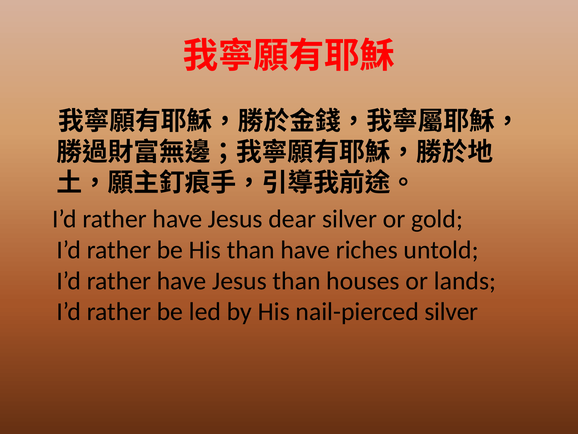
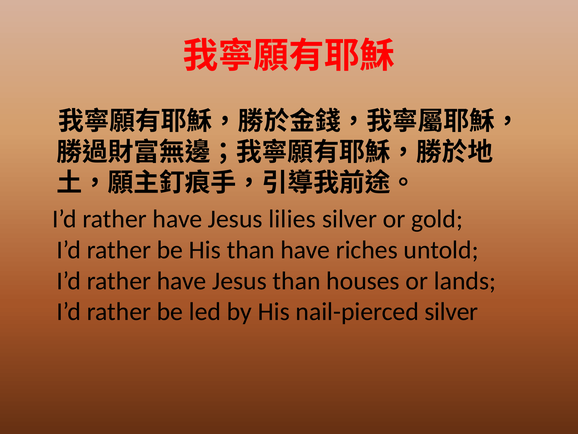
dear: dear -> lilies (292, 219)
